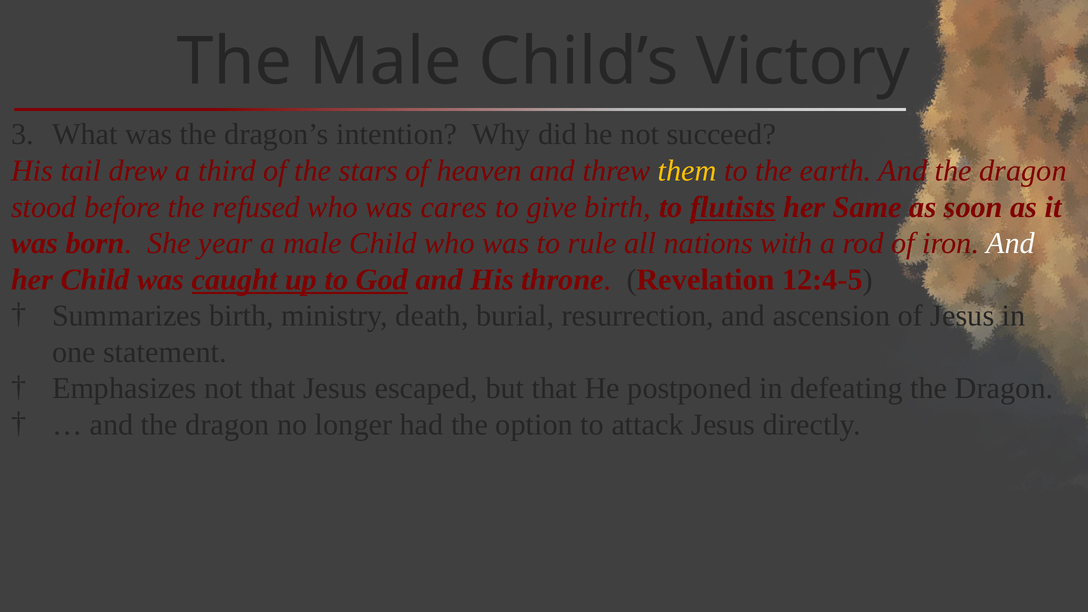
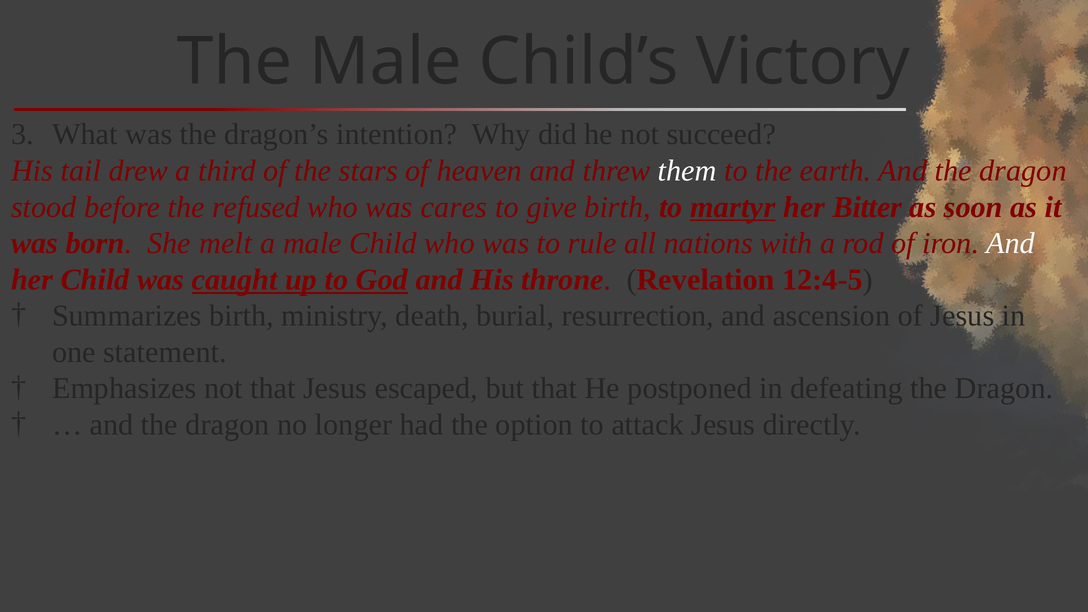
them colour: yellow -> white (687, 171)
flutists: flutists -> martyr (733, 207)
Same: Same -> Bitter (867, 207)
year: year -> melt (225, 243)
